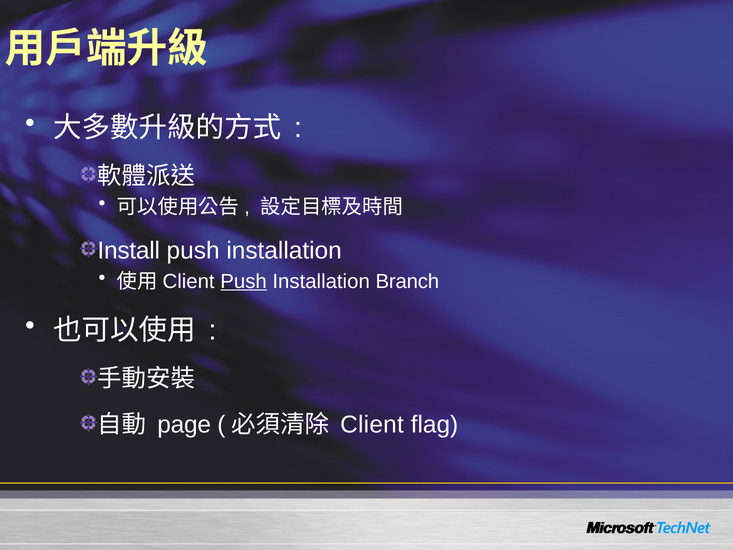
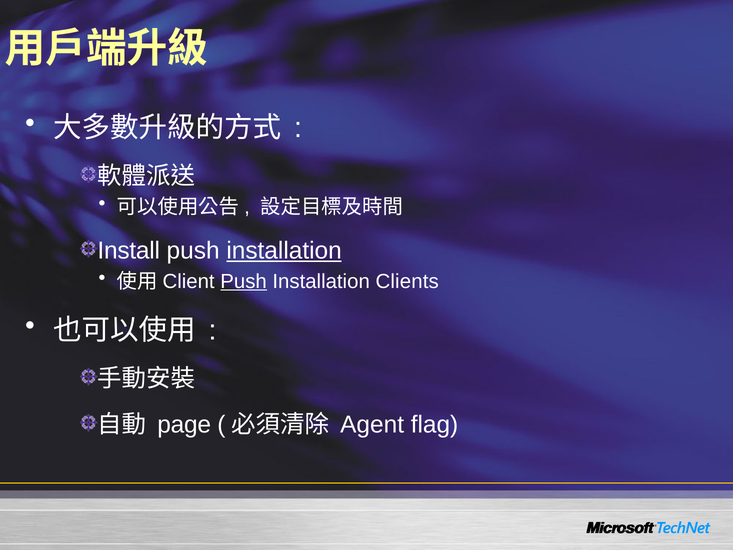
installation underline: none -> present (284, 251)
Branch: Branch -> Clients (407, 281)
Client: Client -> Agent (372, 424)
